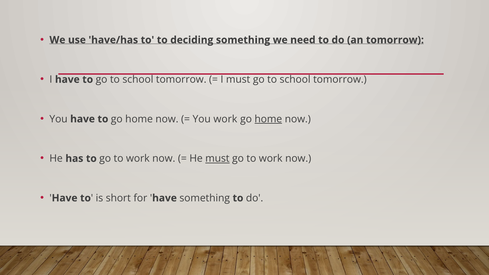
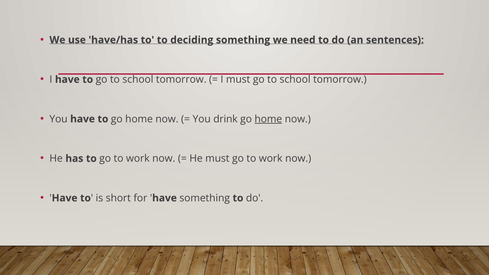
an tomorrow: tomorrow -> sentences (395, 40)
You work: work -> drink (225, 119)
must underline: present -> none (217, 159)
